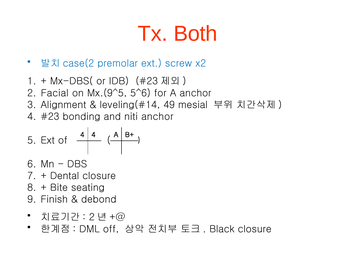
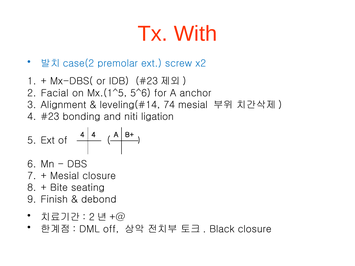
Both: Both -> With (195, 34)
Mx.(9^5: Mx.(9^5 -> Mx.(1^5 (107, 93)
49: 49 -> 74 (169, 105)
niti anchor: anchor -> ligation (157, 117)
Dental: Dental -> Mesial (65, 176)
